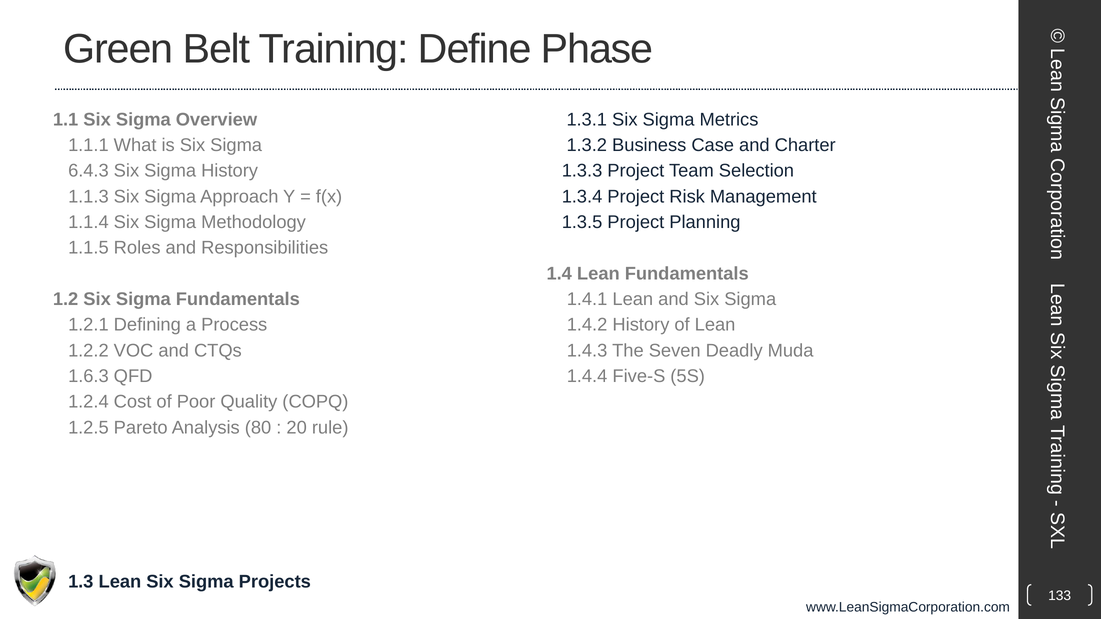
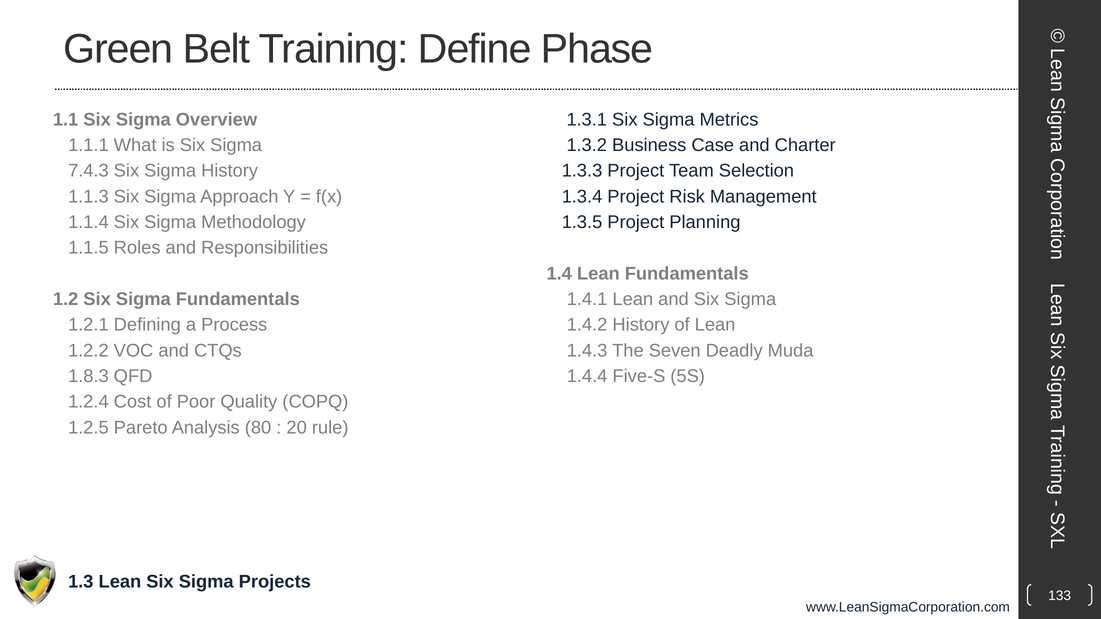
6.4.3: 6.4.3 -> 7.4.3 (88, 171)
1.6.3: 1.6.3 -> 1.8.3 (88, 376)
